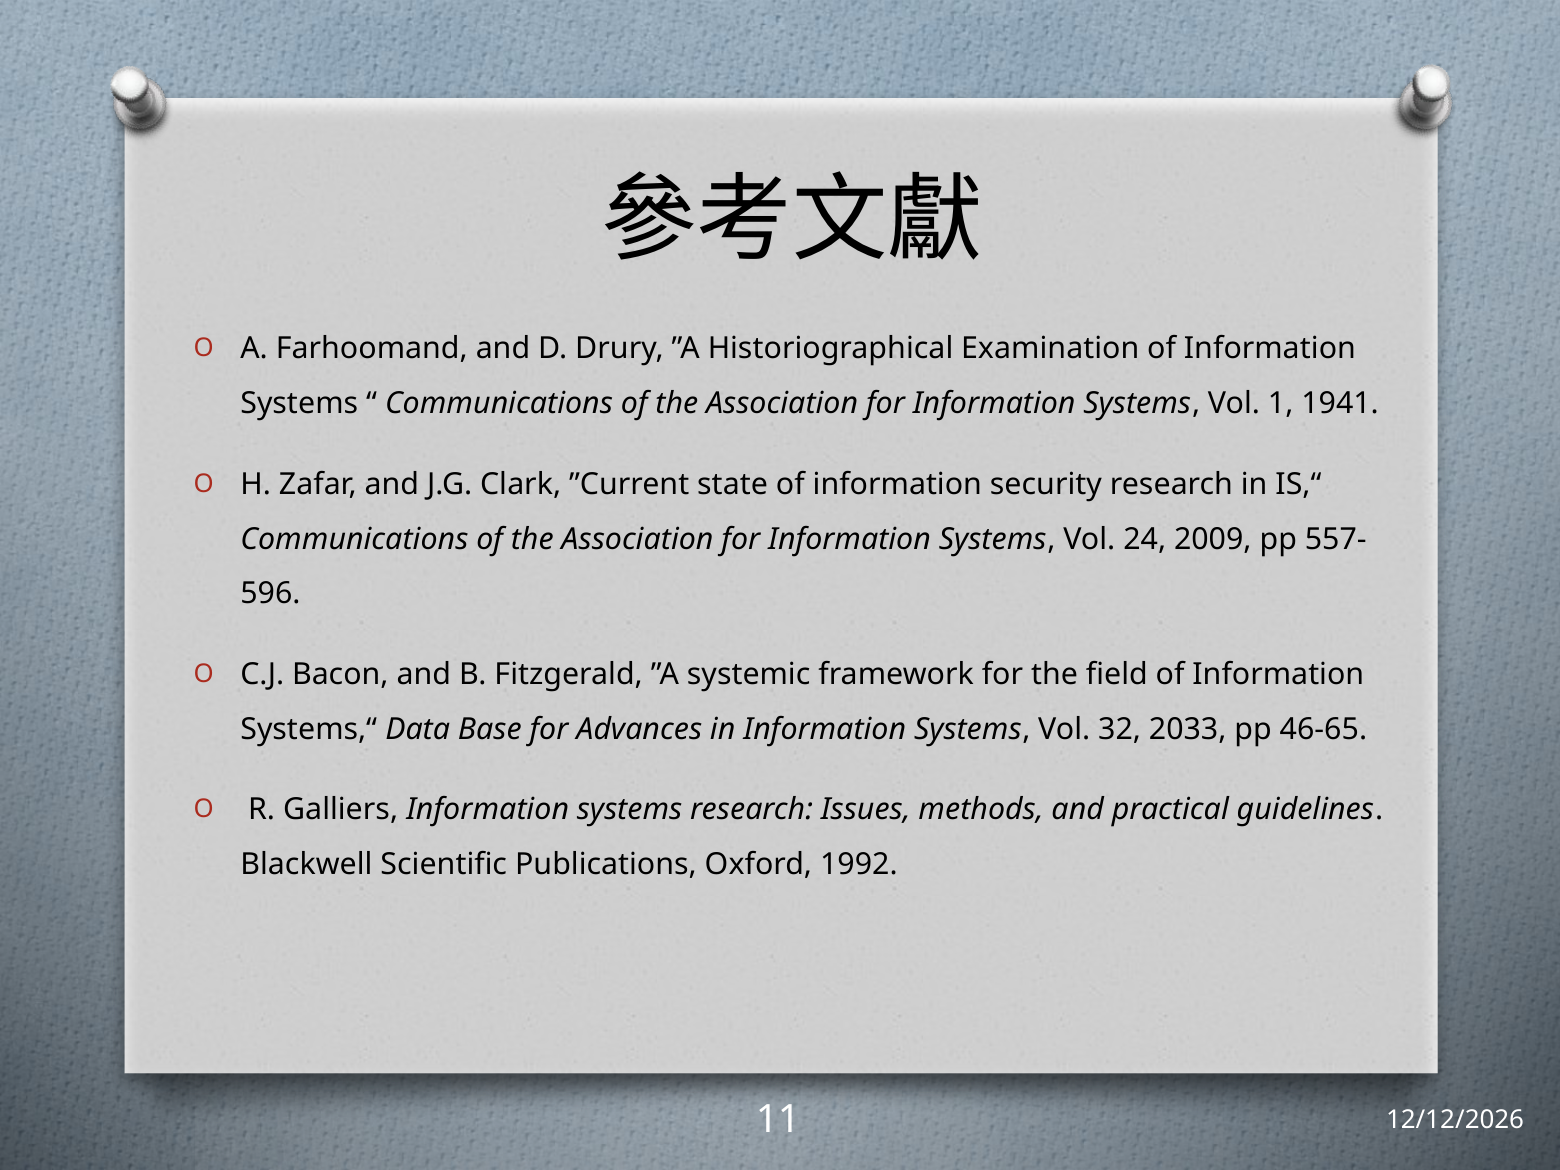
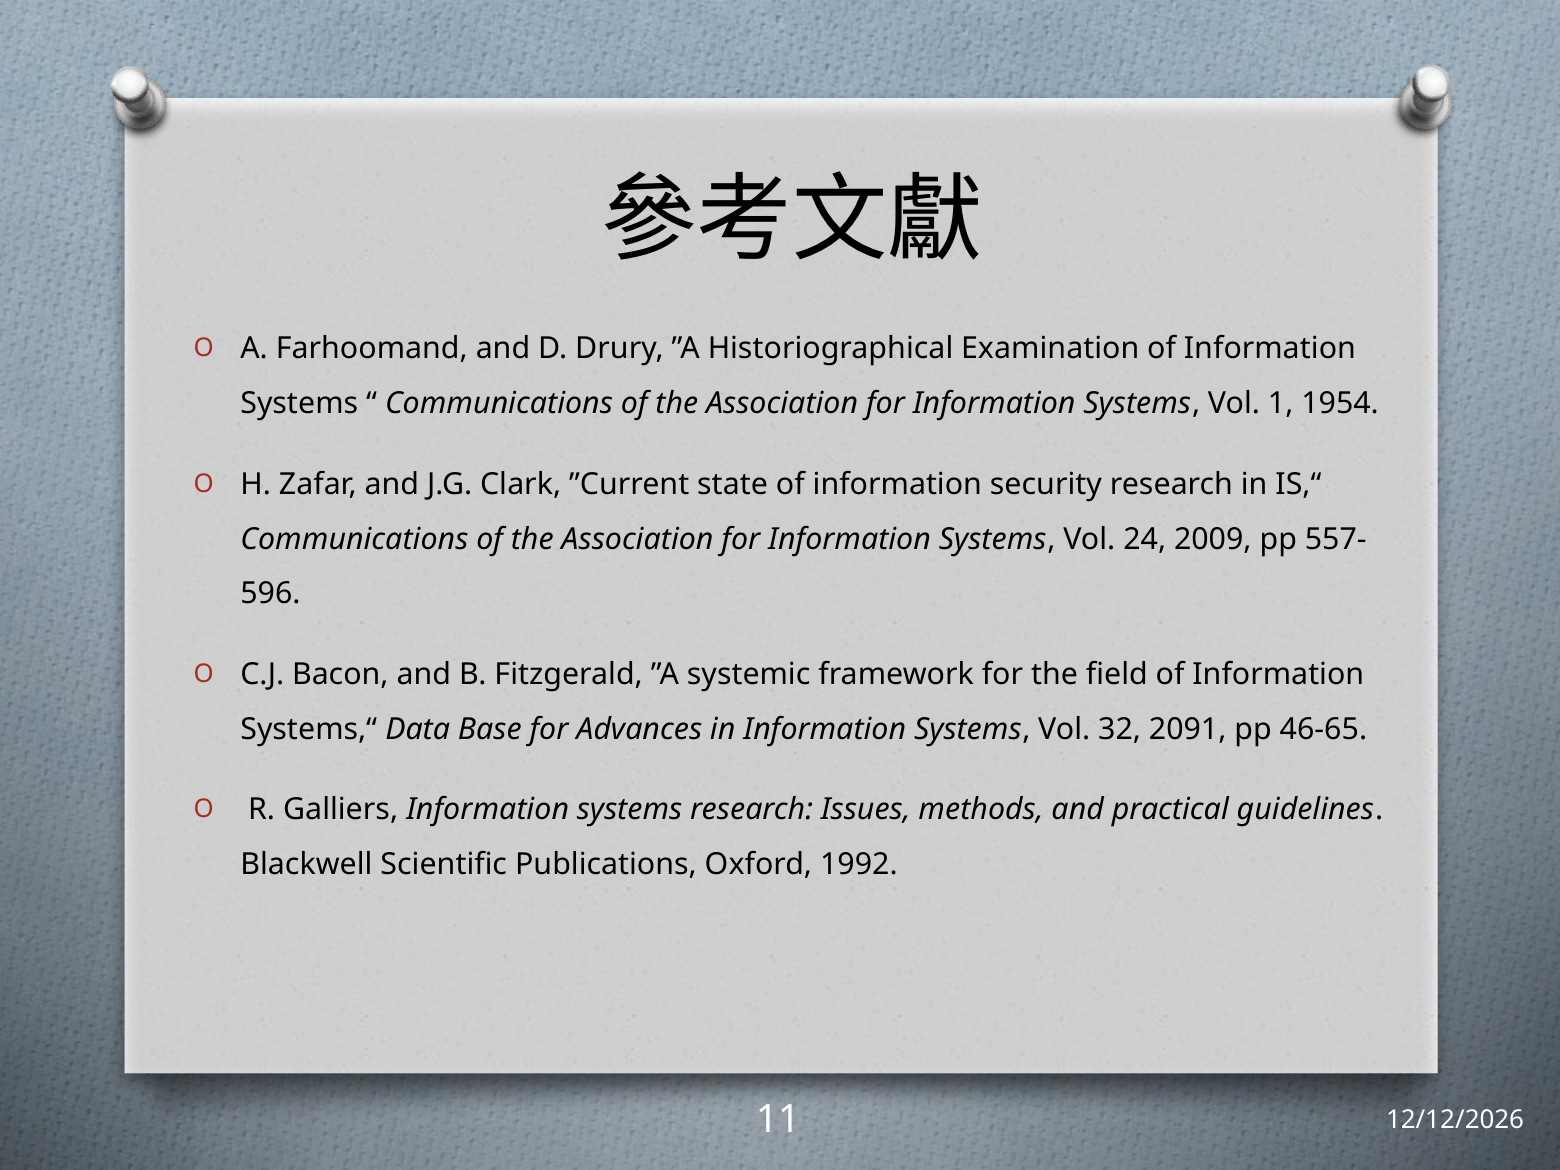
1941: 1941 -> 1954 (1340, 404)
2033: 2033 -> 2091 (1188, 729)
